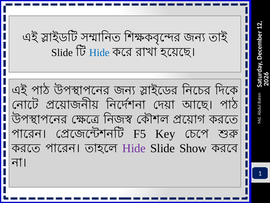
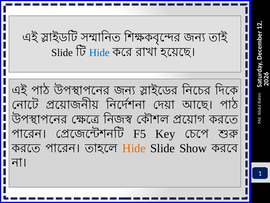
Hide colour: purple -> orange (134, 148)
